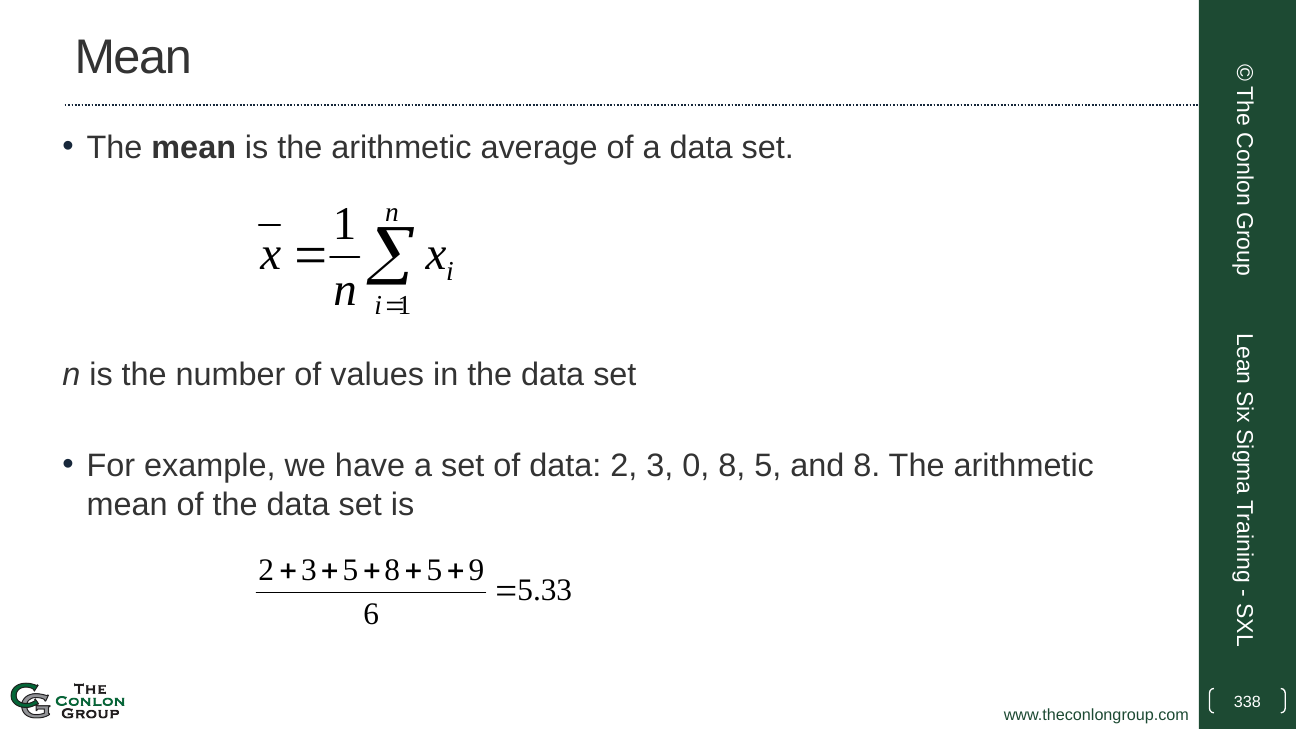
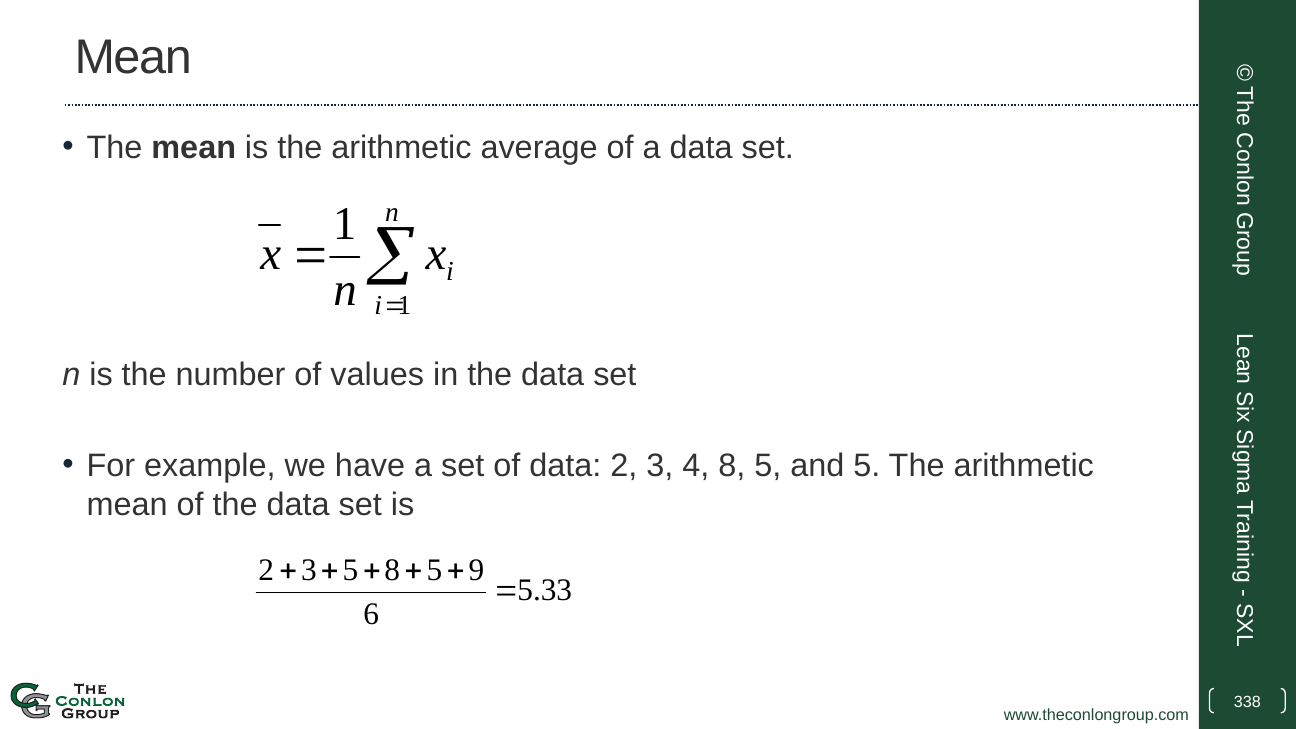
0: 0 -> 4 (696, 466)
and 8: 8 -> 5 (867, 466)
